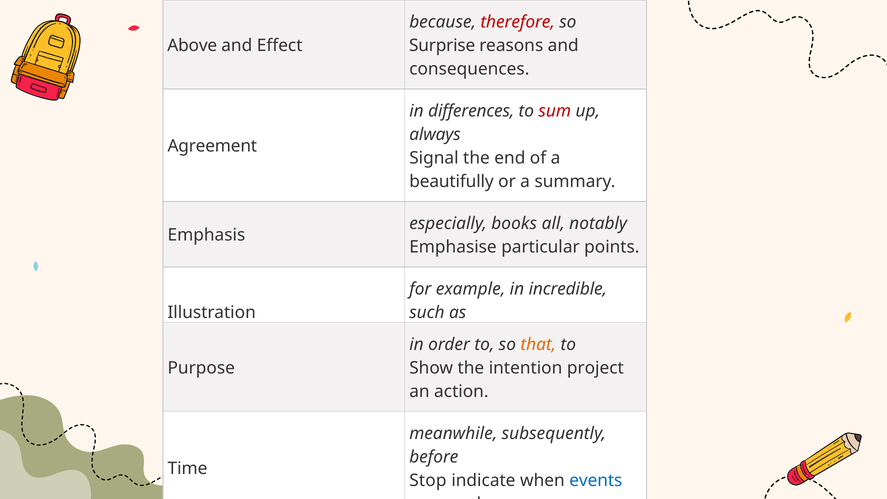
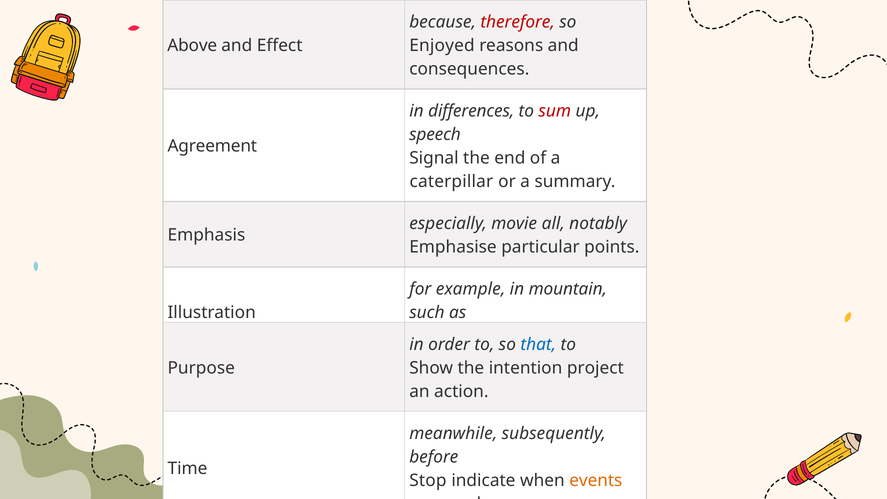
Surprise: Surprise -> Enjoyed (442, 46)
always: always -> speech (435, 134)
beautifully: beautifully -> caterpillar (451, 181)
books: books -> movie (514, 223)
incredible: incredible -> mountain (568, 289)
that colour: orange -> blue (538, 344)
events colour: blue -> orange (596, 480)
